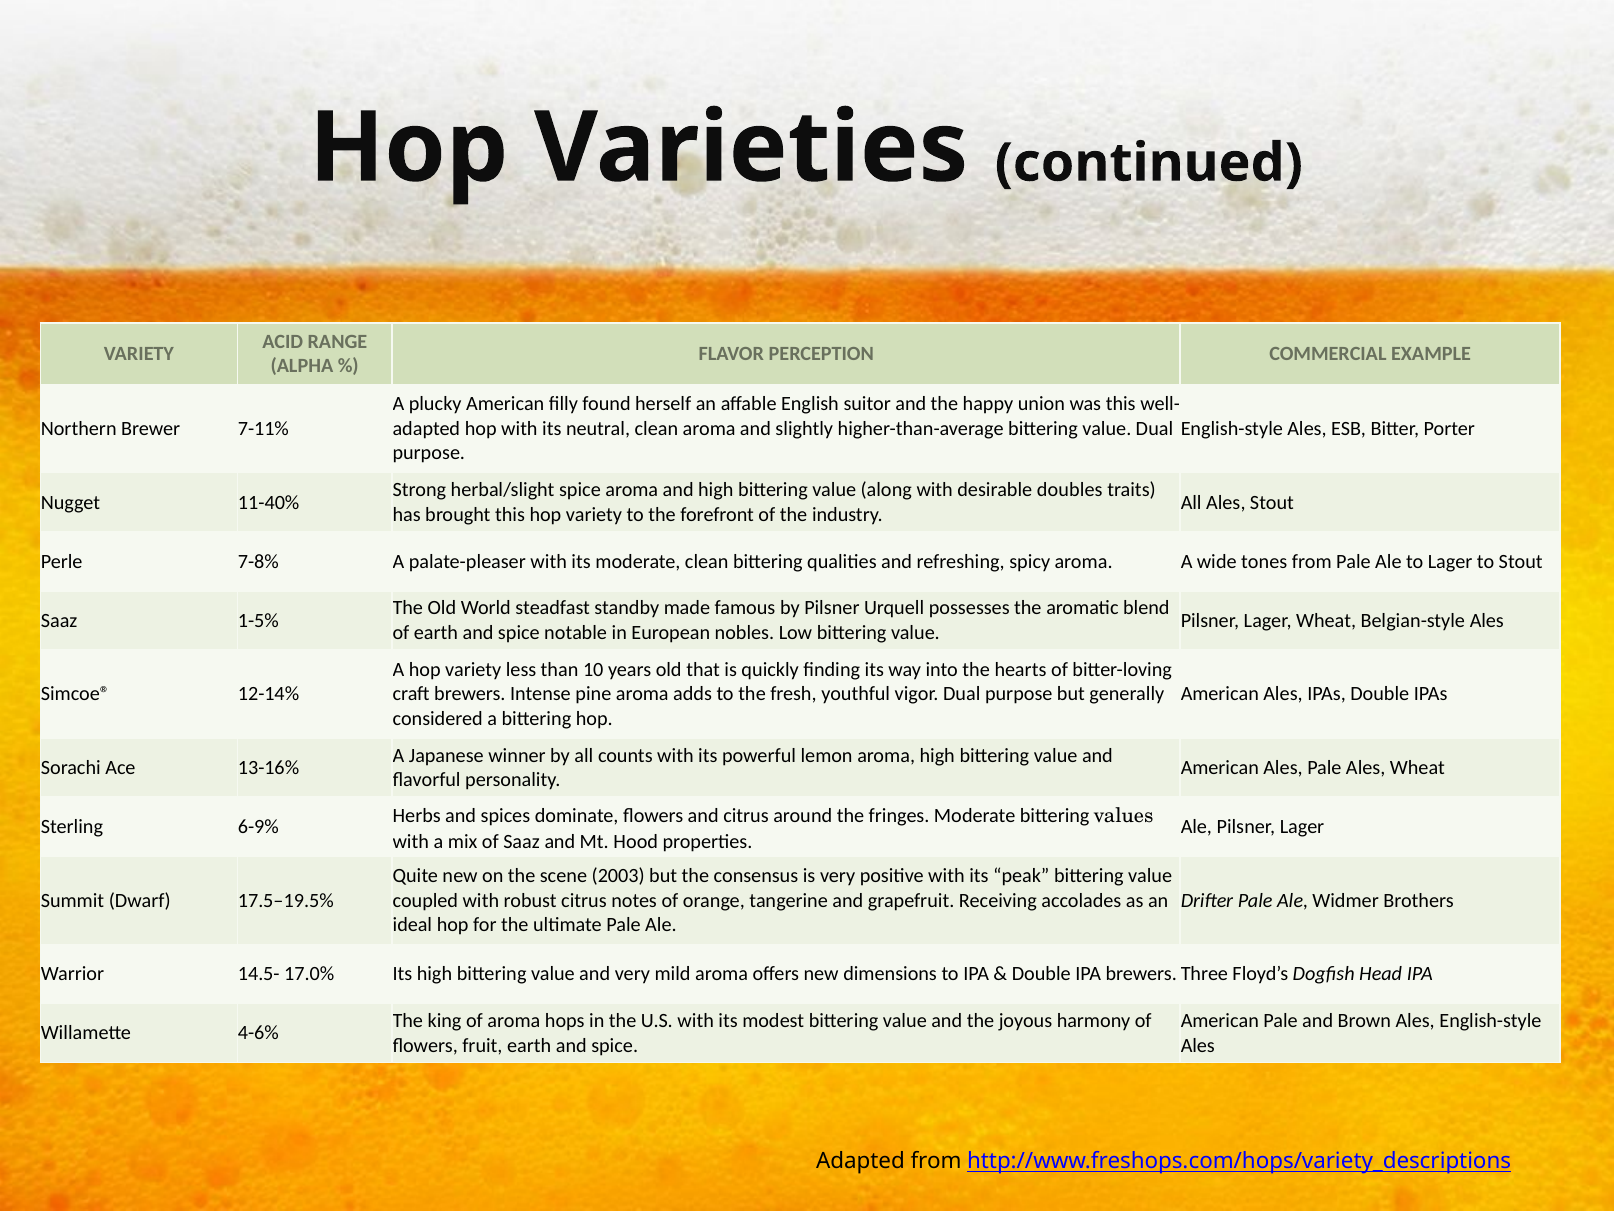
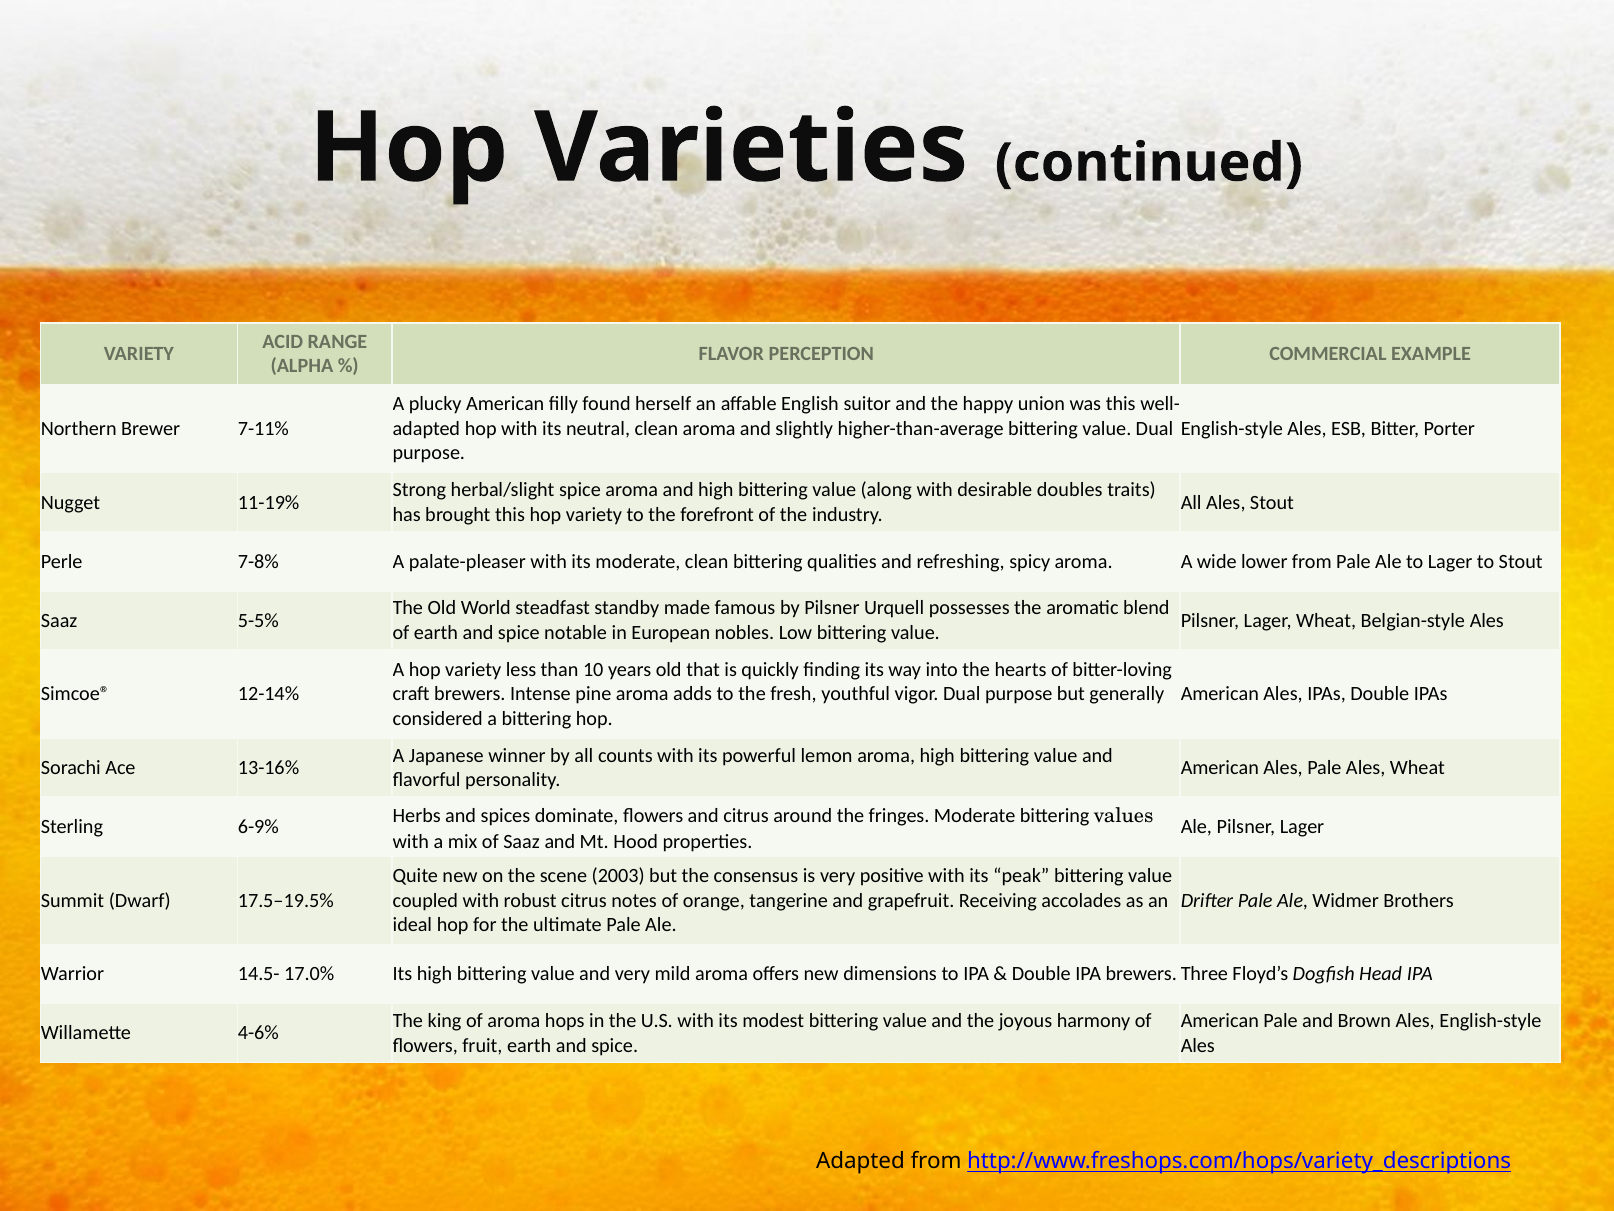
11-40%: 11-40% -> 11-19% (269, 502)
tones: tones -> lower (1264, 561)
1-5%: 1-5% -> 5-5% (258, 620)
